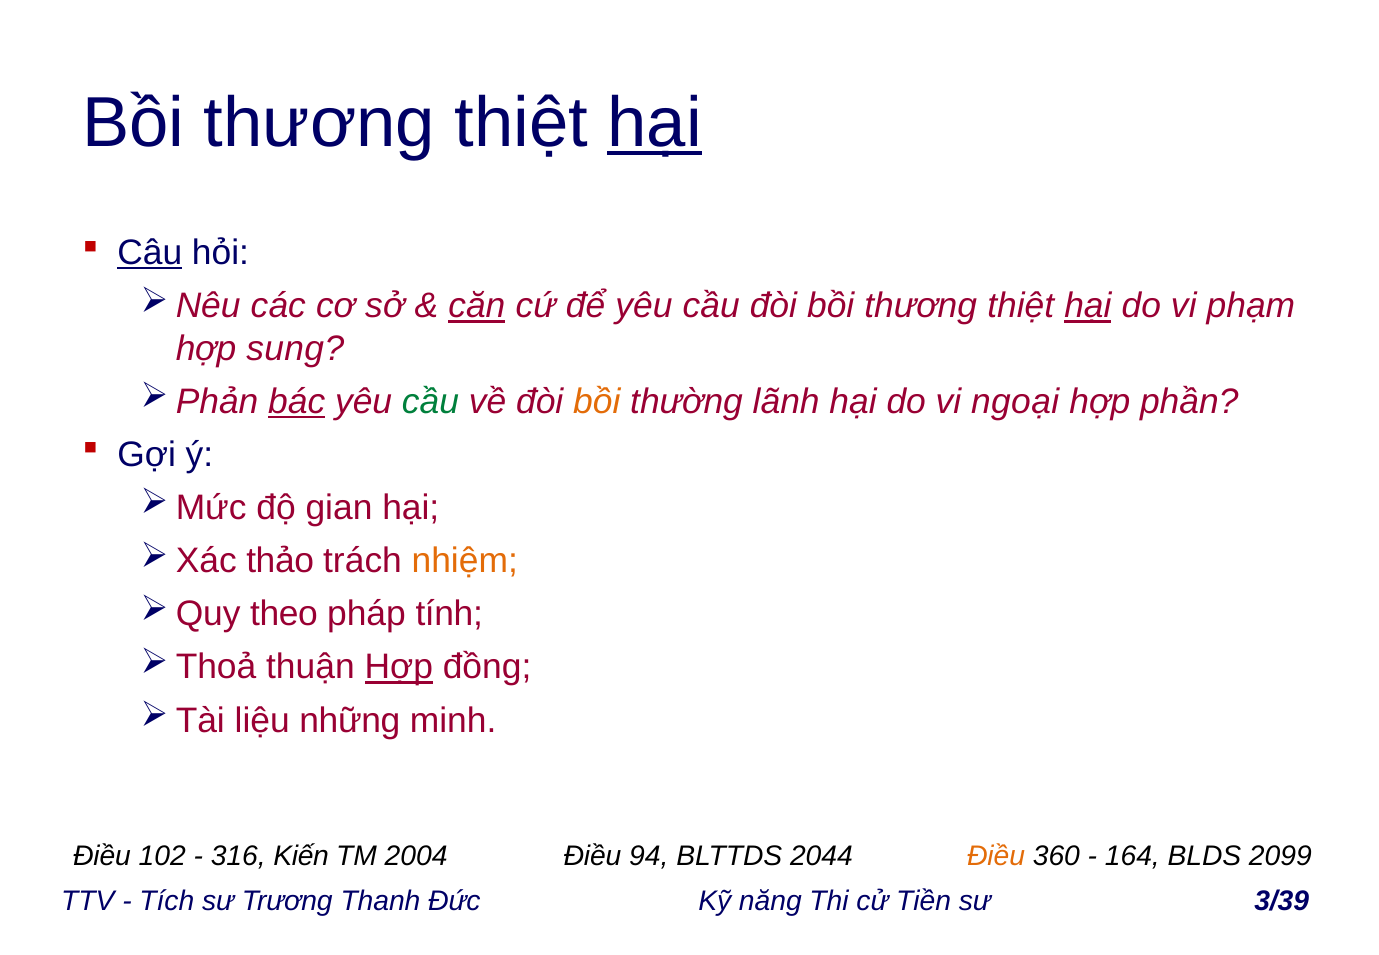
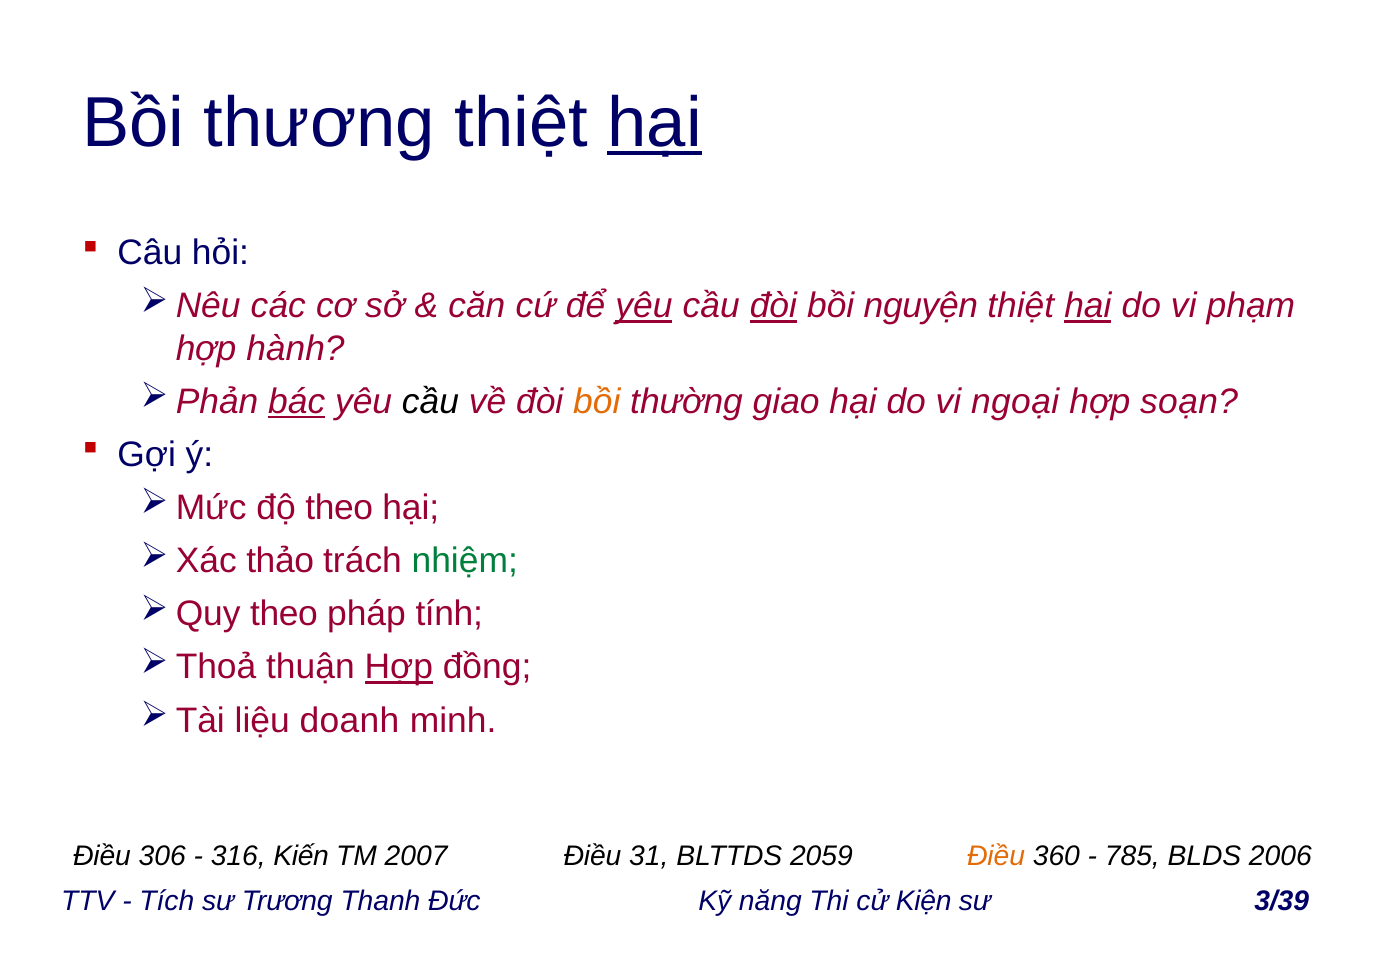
Câu underline: present -> none (150, 253)
căn underline: present -> none (477, 306)
yêu underline: none -> present (644, 306)
đòi underline: none -> present (773, 306)
thương: thương -> nguyện (921, 306)
sung: sung -> hành (295, 349)
cầu colour: green -> black (430, 402)
lãnh: lãnh -> giao (786, 402)
phần: phần -> soạn (1189, 402)
độ gian: gian -> theo (339, 508)
nhiệm colour: orange -> green (465, 561)
những: những -> doanh (350, 720)
102: 102 -> 306 (162, 856)
2004: 2004 -> 2007 (416, 856)
94: 94 -> 31 (649, 856)
2044: 2044 -> 2059 (821, 856)
164: 164 -> 785 (1132, 856)
2099: 2099 -> 2006 (1280, 856)
Tiền: Tiền -> Kiện (924, 901)
